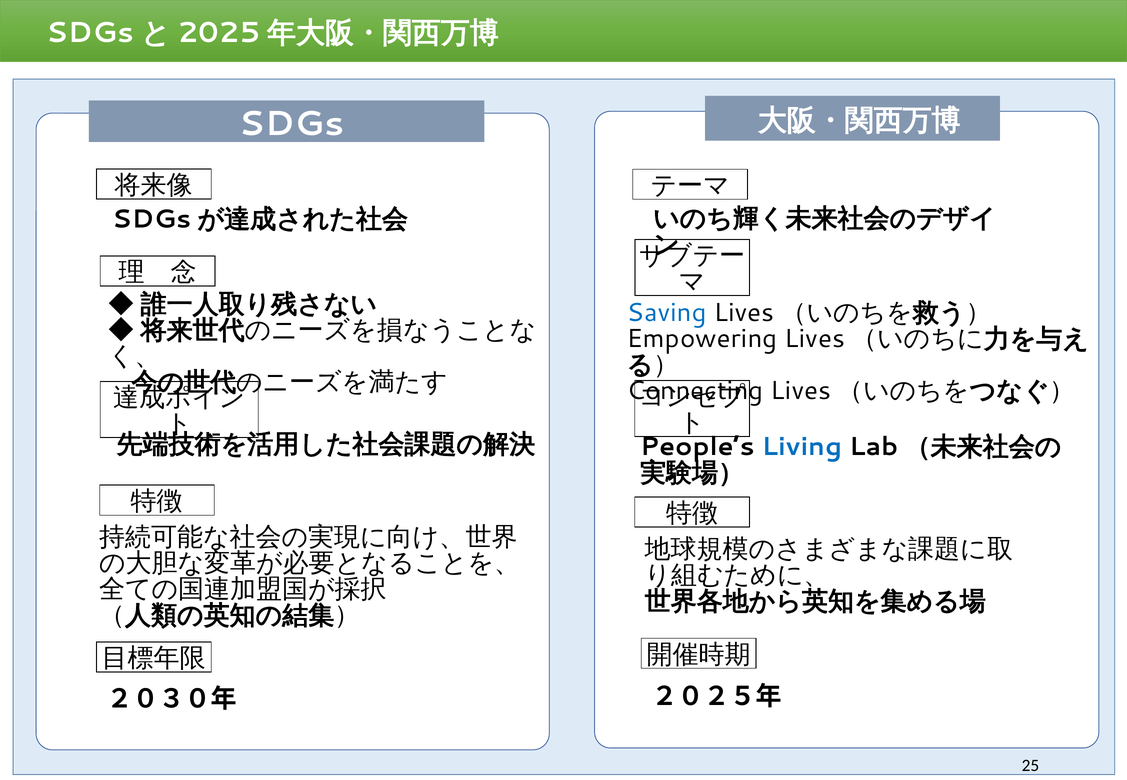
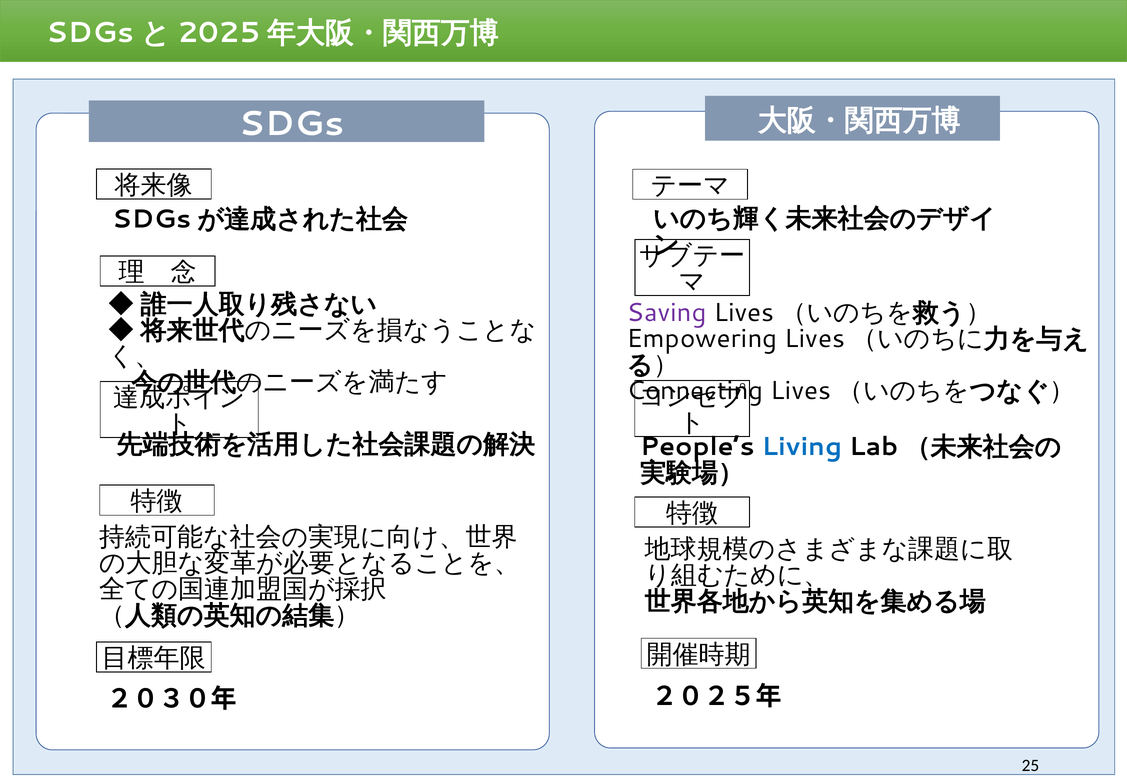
Saving colour: blue -> purple (667, 313)
